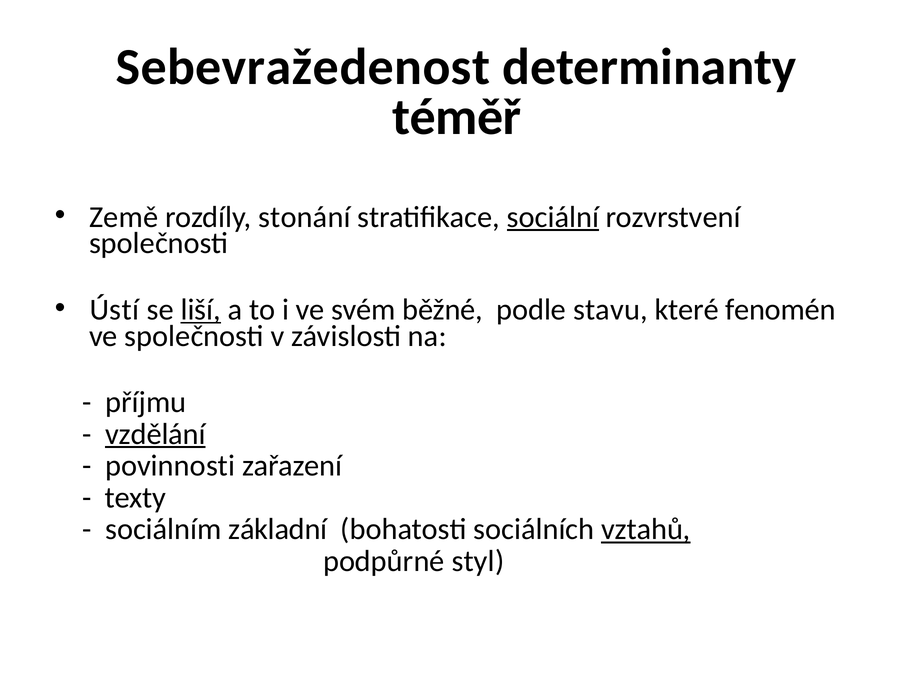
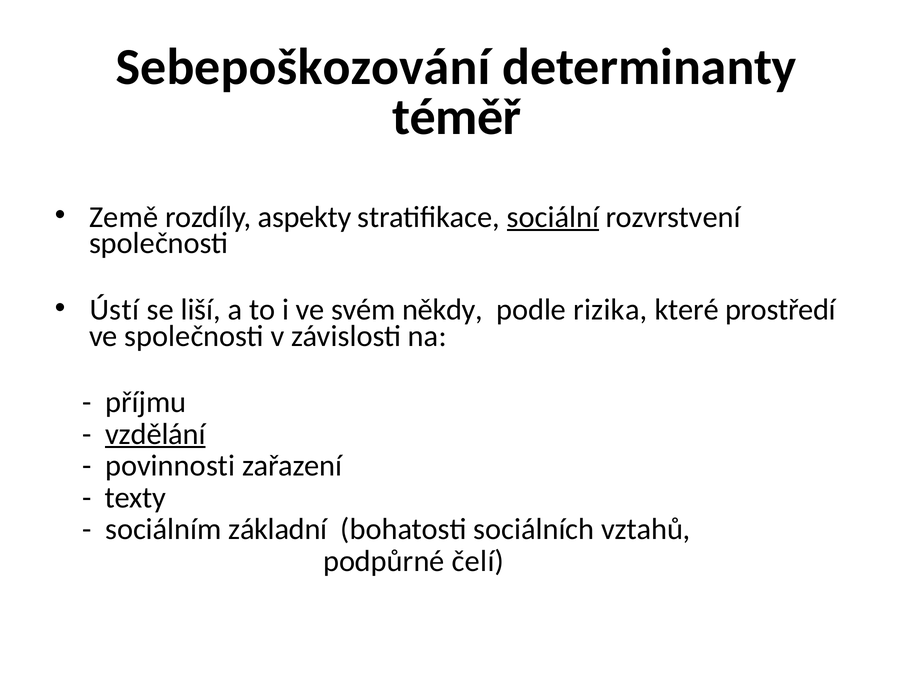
Sebevražedenost: Sebevražedenost -> Sebepoškozování (303, 67)
stonání: stonání -> aspekty (305, 217)
liší underline: present -> none (201, 310)
běžné: běžné -> někdy (443, 310)
stavu: stavu -> rizika (610, 310)
fenomén: fenomén -> prostředí (780, 310)
vztahů underline: present -> none (646, 530)
styl: styl -> čelí (478, 562)
